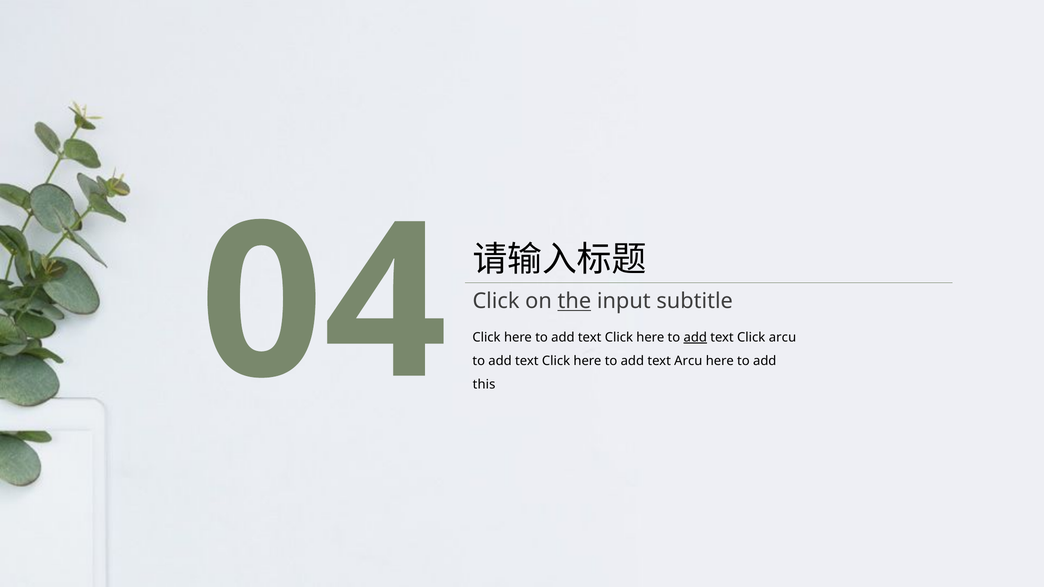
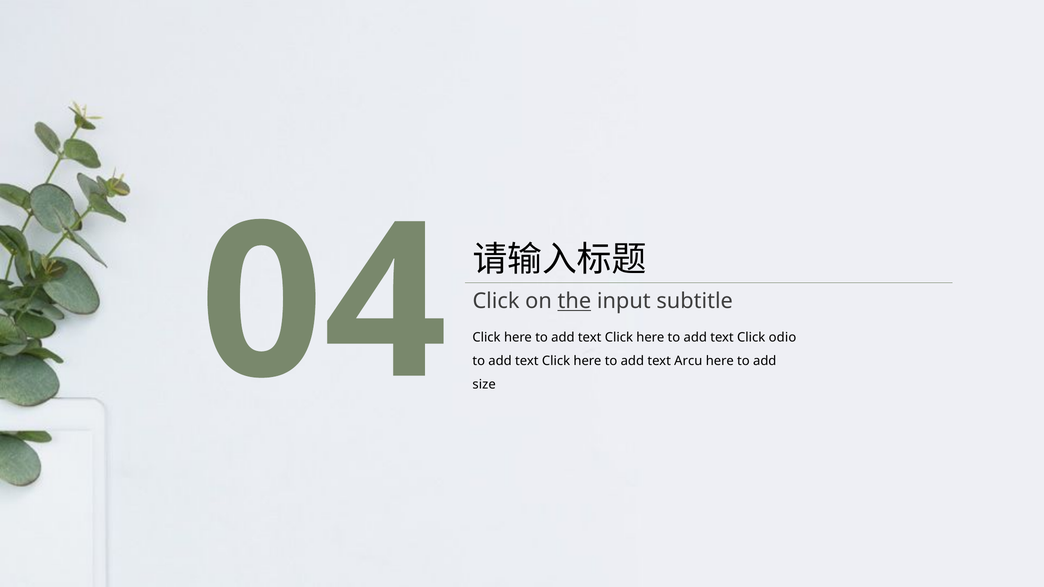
add underline: present -> none (695, 338)
Click arcu: arcu -> odio (782, 338)
this: this -> size (484, 385)
